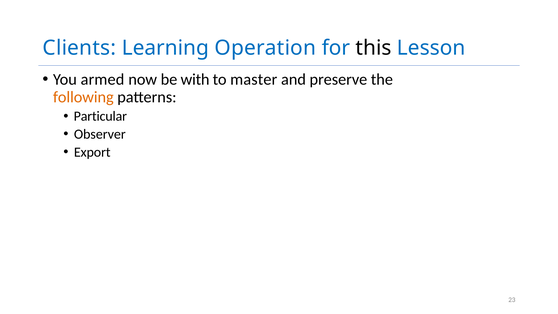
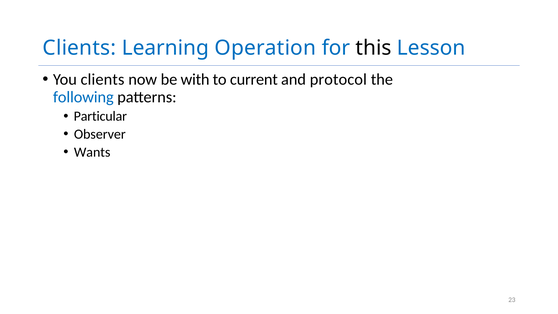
You armed: armed -> clients (102, 79)
master: master -> current (254, 79)
preserve: preserve -> protocol (338, 79)
following colour: orange -> blue (83, 97)
Export: Export -> Wants (92, 152)
